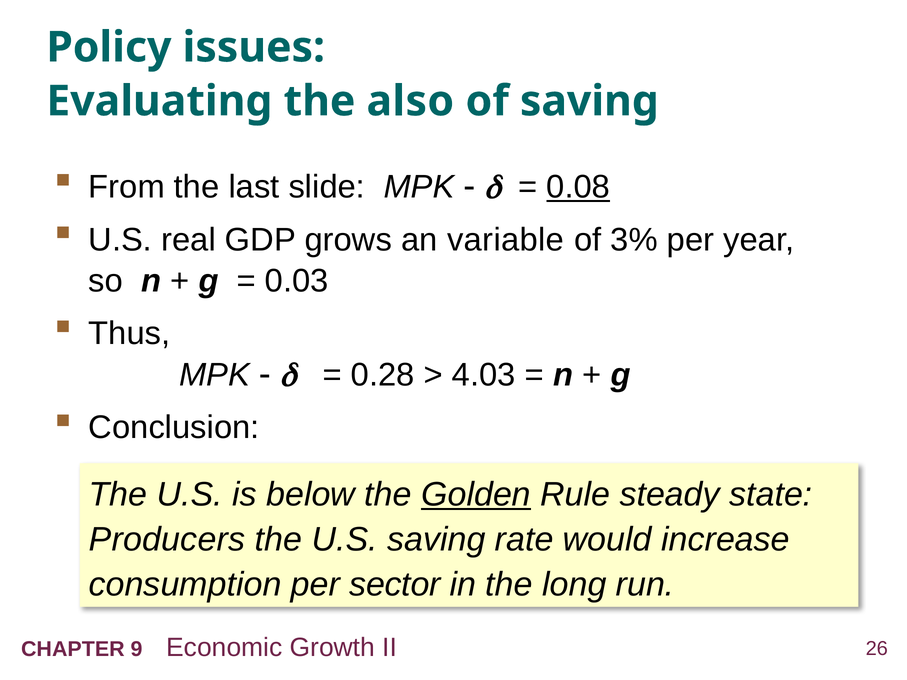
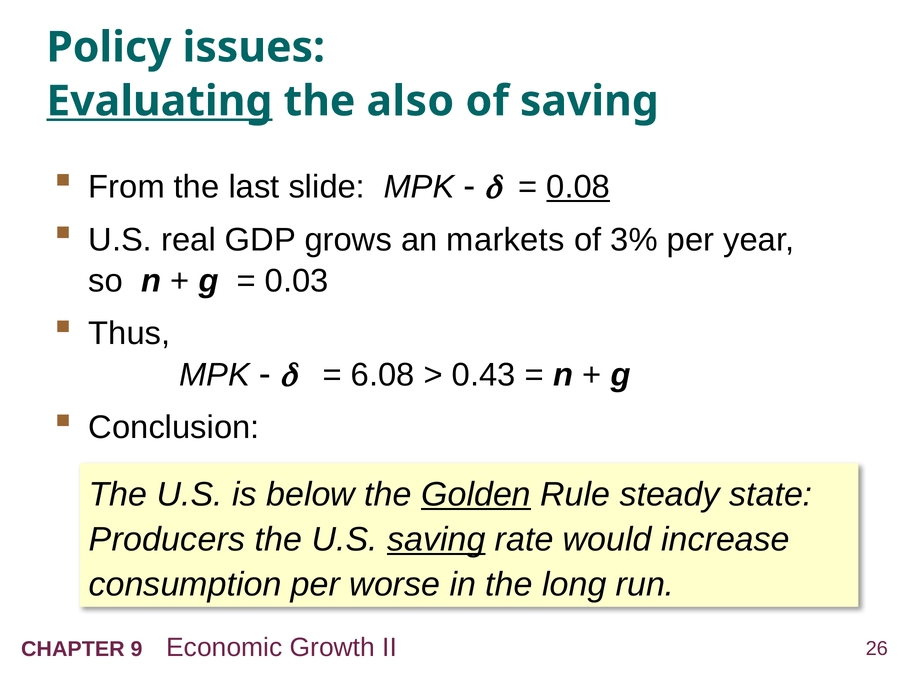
Evaluating underline: none -> present (159, 101)
variable: variable -> markets (506, 240)
0.28: 0.28 -> 6.08 (383, 375)
4.03: 4.03 -> 0.43 (484, 375)
saving underline: none -> present (436, 540)
sector: sector -> worse (395, 585)
